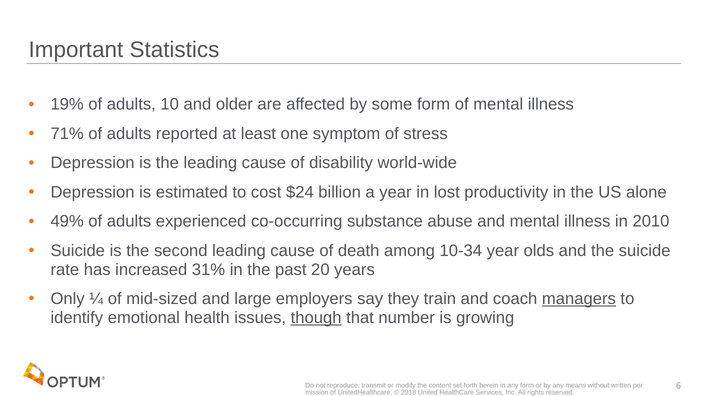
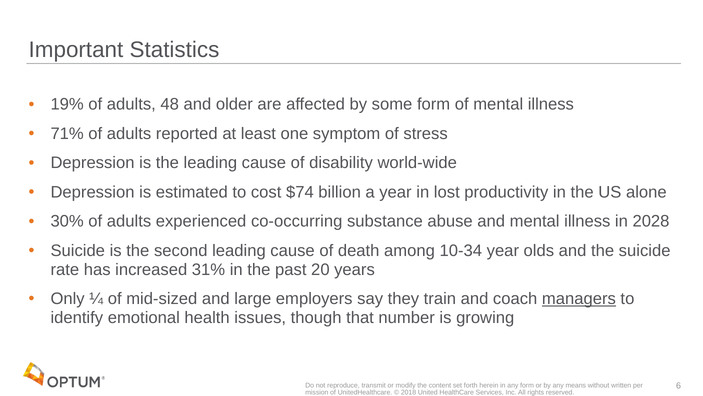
10: 10 -> 48 (170, 104)
$24: $24 -> $74 (300, 192)
49%: 49% -> 30% (67, 221)
2010: 2010 -> 2028 (651, 221)
though underline: present -> none (316, 317)
